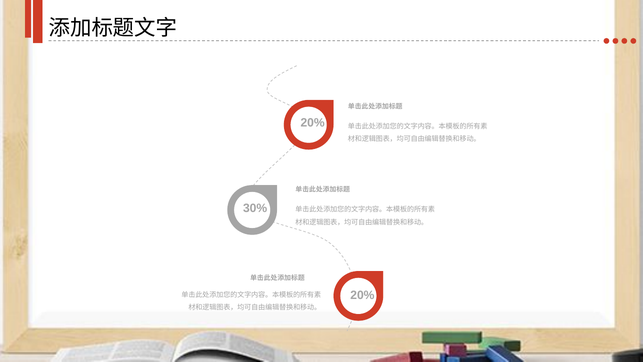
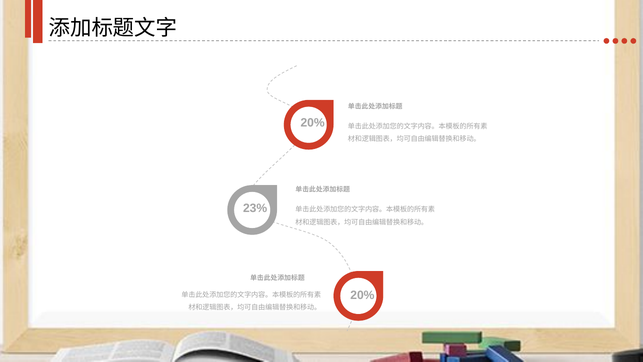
30%: 30% -> 23% (255, 208)
